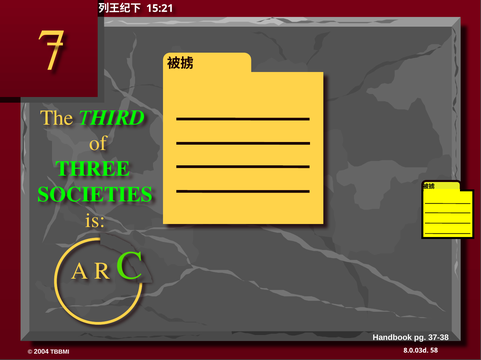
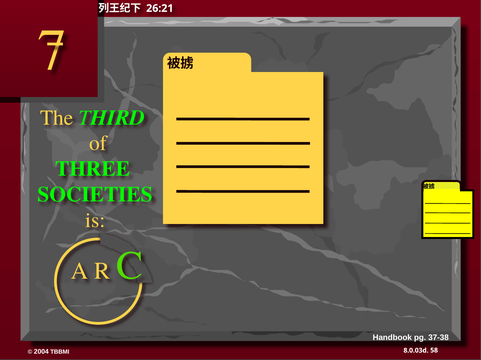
15:21: 15:21 -> 26:21 (160, 8)
